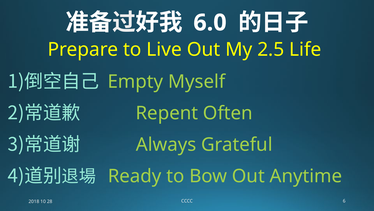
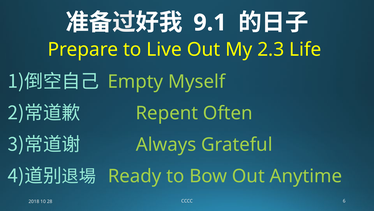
6.0: 6.0 -> 9.1 (210, 23)
2.5: 2.5 -> 2.3 (271, 49)
